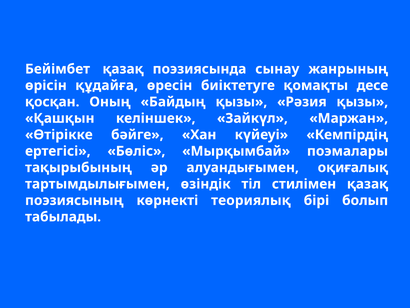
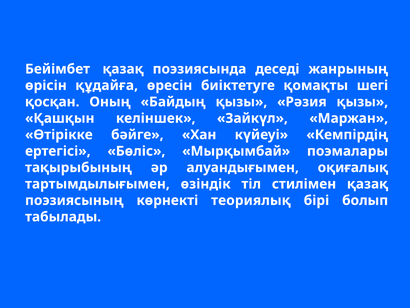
сынау: сынау -> деседі (277, 69)
десе: десе -> шегі (372, 85)
